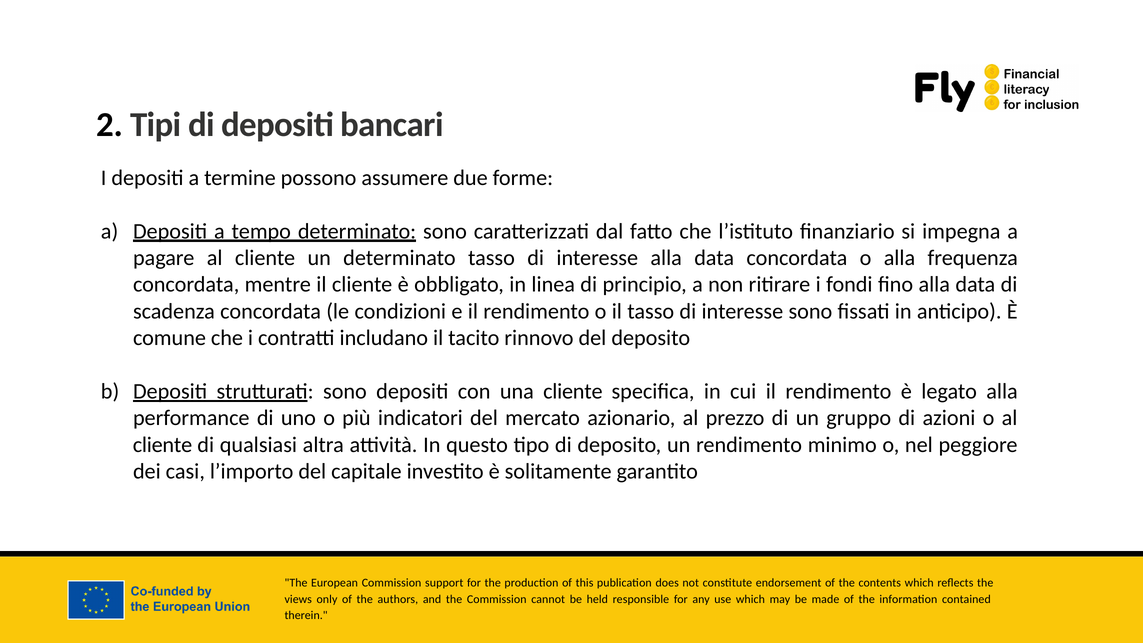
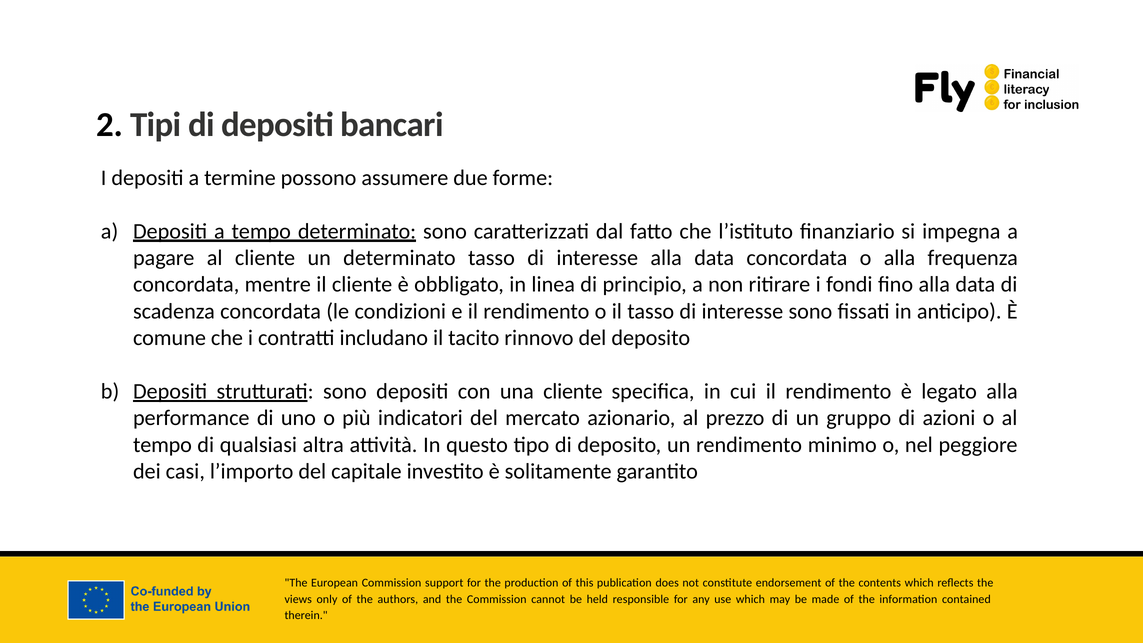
cliente: cliente -> tempo (162, 445)
